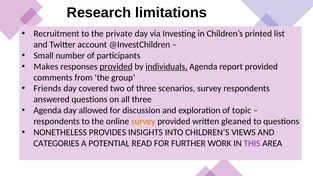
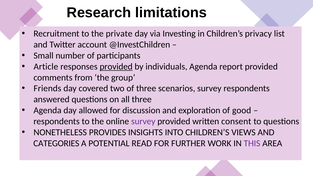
printed: printed -> privacy (258, 34)
Makes: Makes -> Article (46, 67)
individuals underline: present -> none (166, 67)
topic: topic -> good (242, 110)
survey colour: orange -> purple (143, 121)
gleaned: gleaned -> consent (236, 121)
